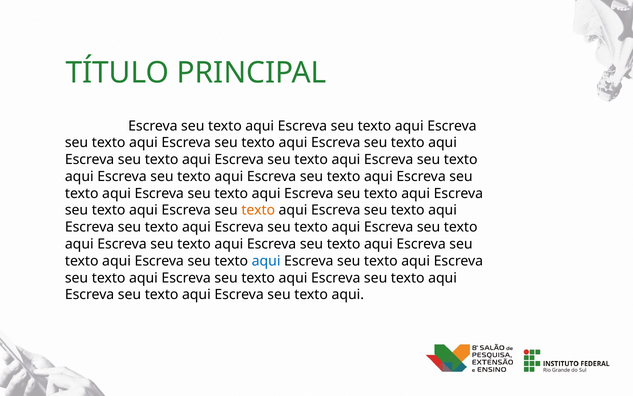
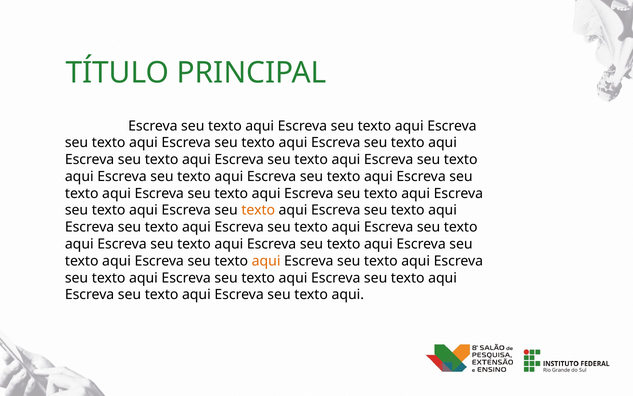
aqui colour: blue -> orange (266, 261)
